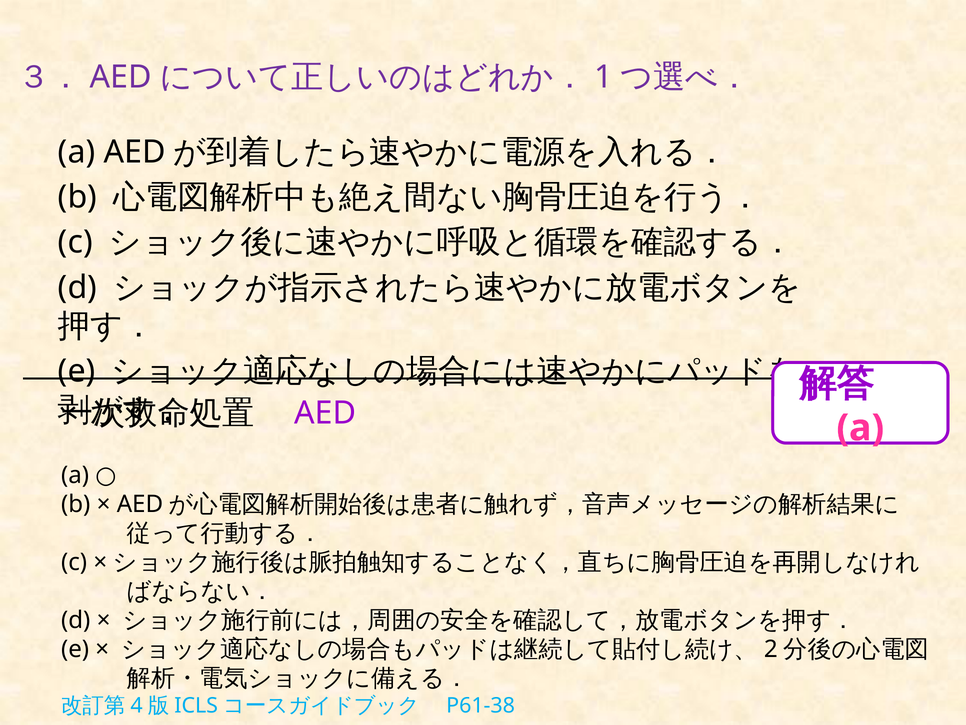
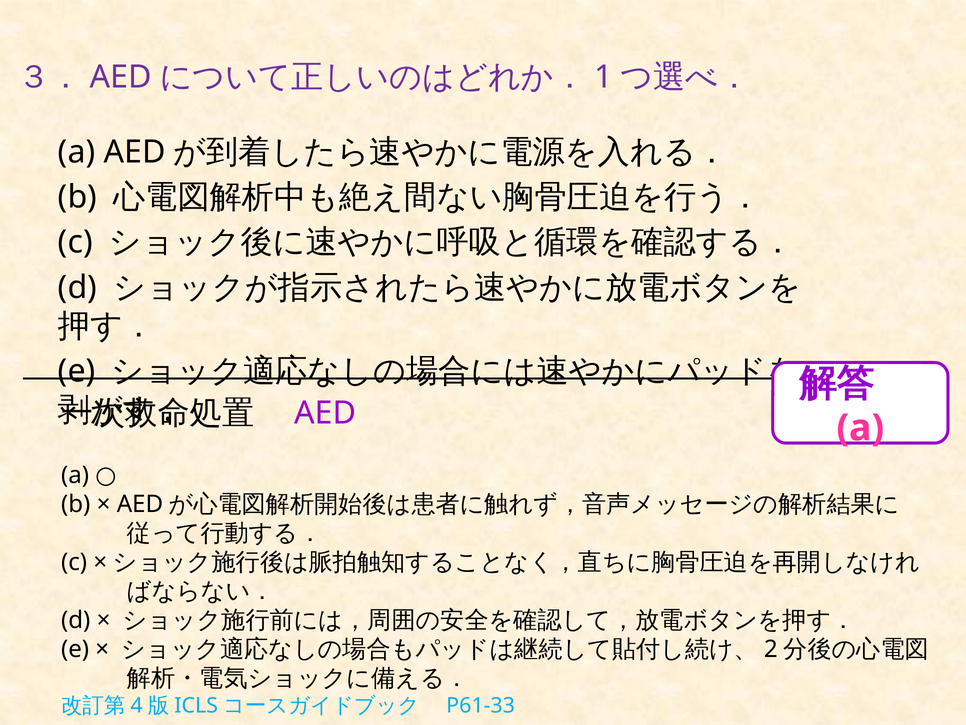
P61-38: P61-38 -> P61-33 (481, 705)
